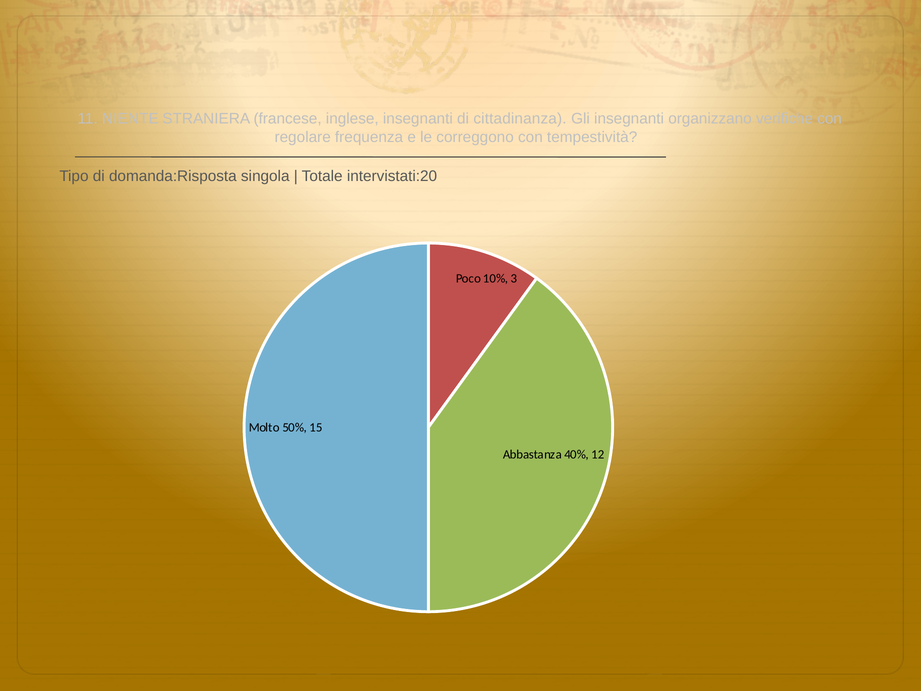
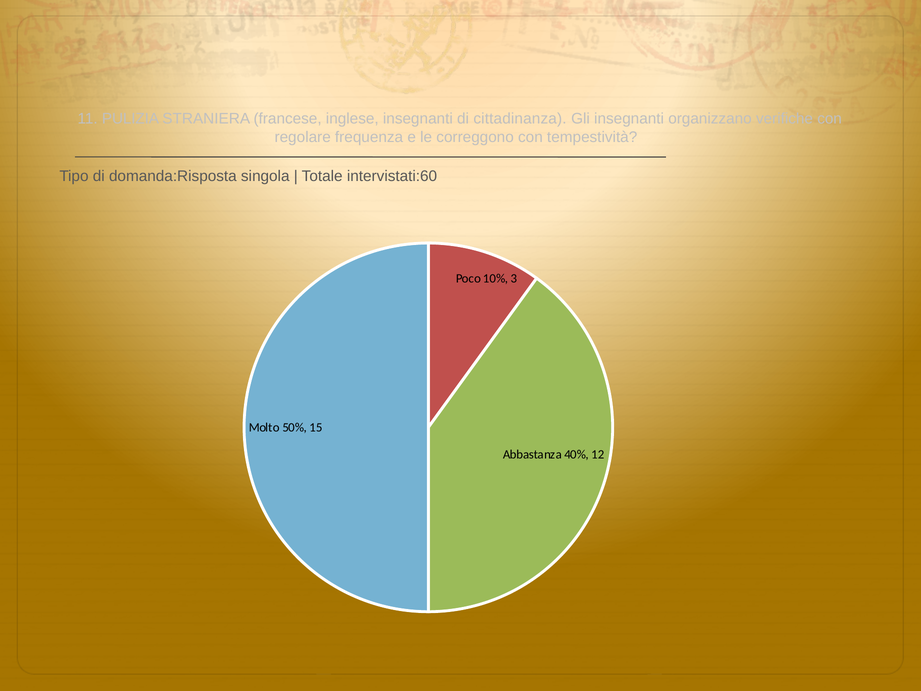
NIENTE: NIENTE -> PULIZIA (130, 118)
intervistati:20: intervistati:20 -> intervistati:60 (392, 176)
